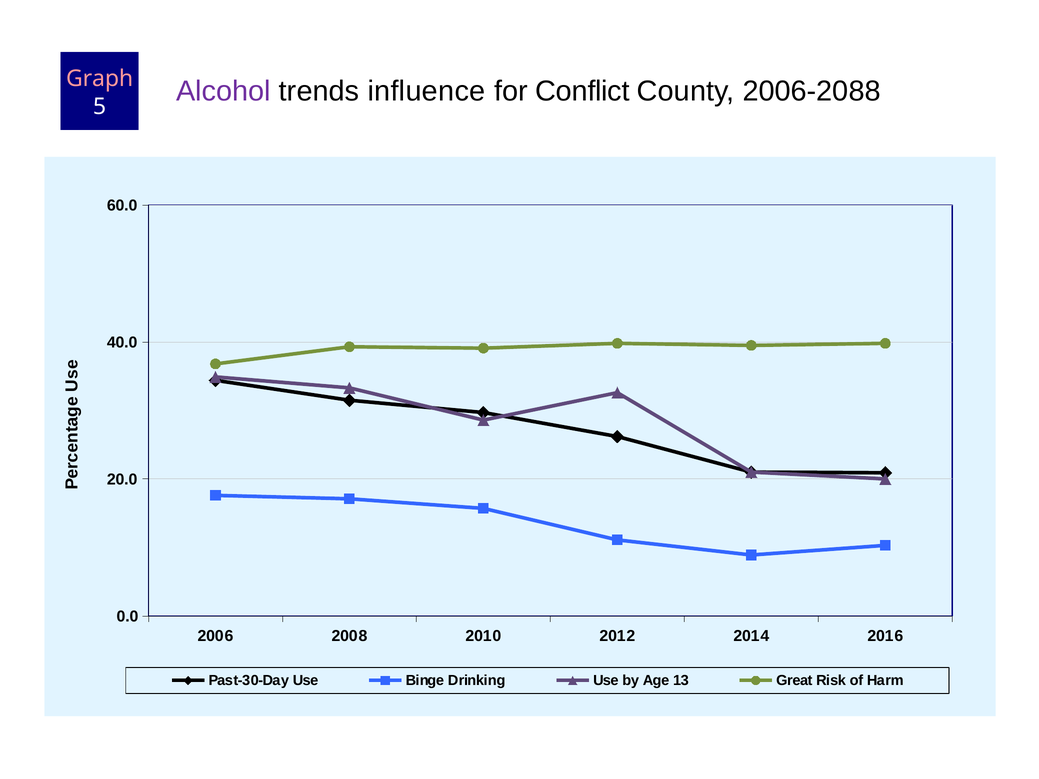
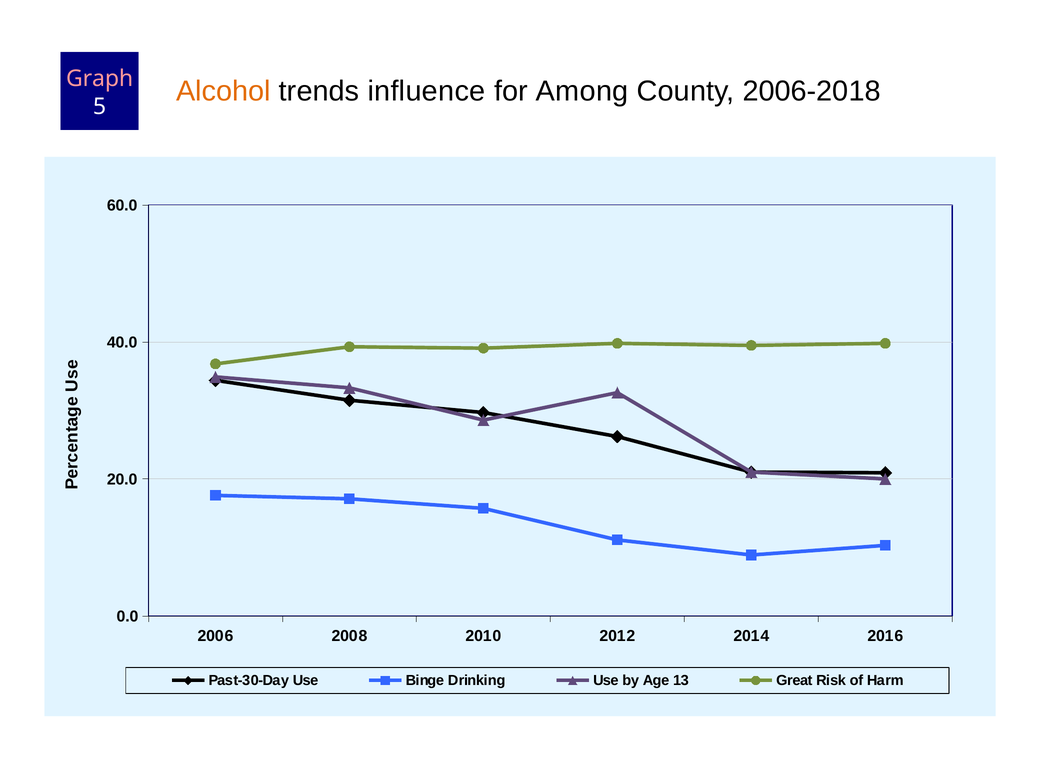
Alcohol colour: purple -> orange (224, 91)
Conflict: Conflict -> Among (582, 91)
2006-2088: 2006-2088 -> 2006-2018 (812, 91)
